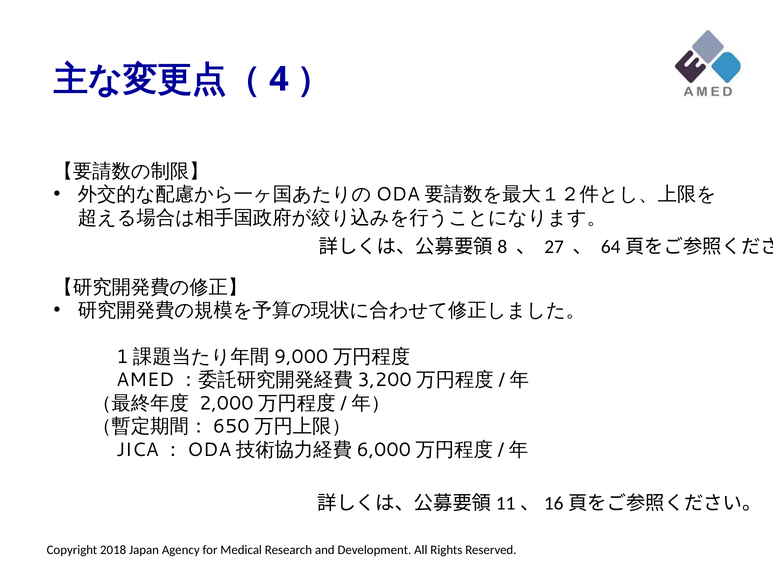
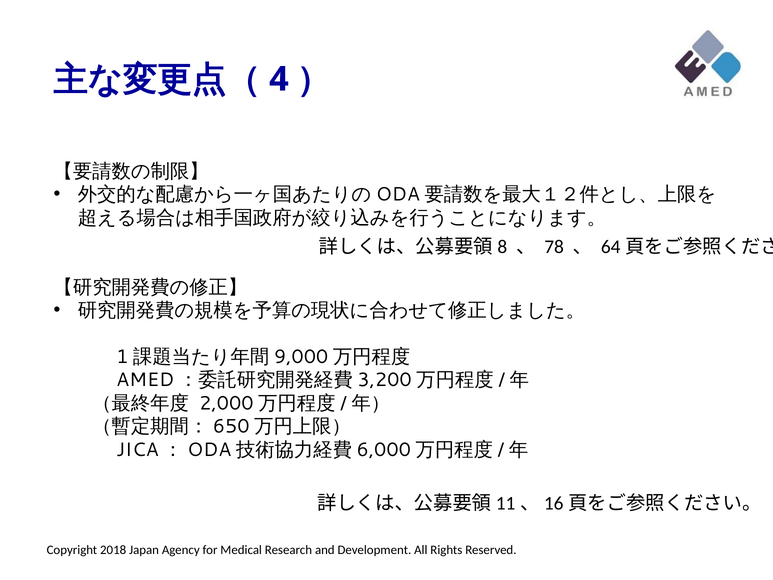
27: 27 -> 78 (554, 247)
